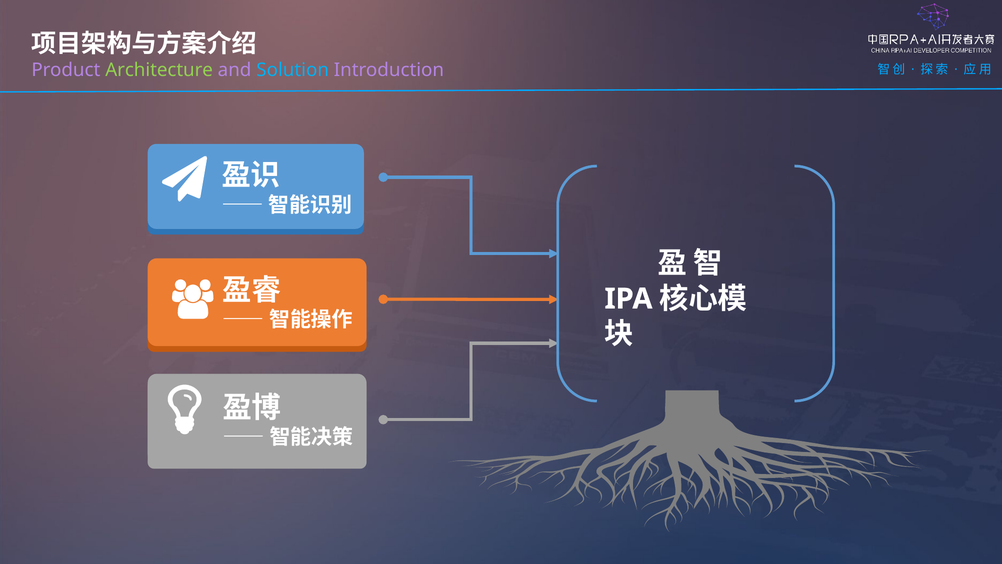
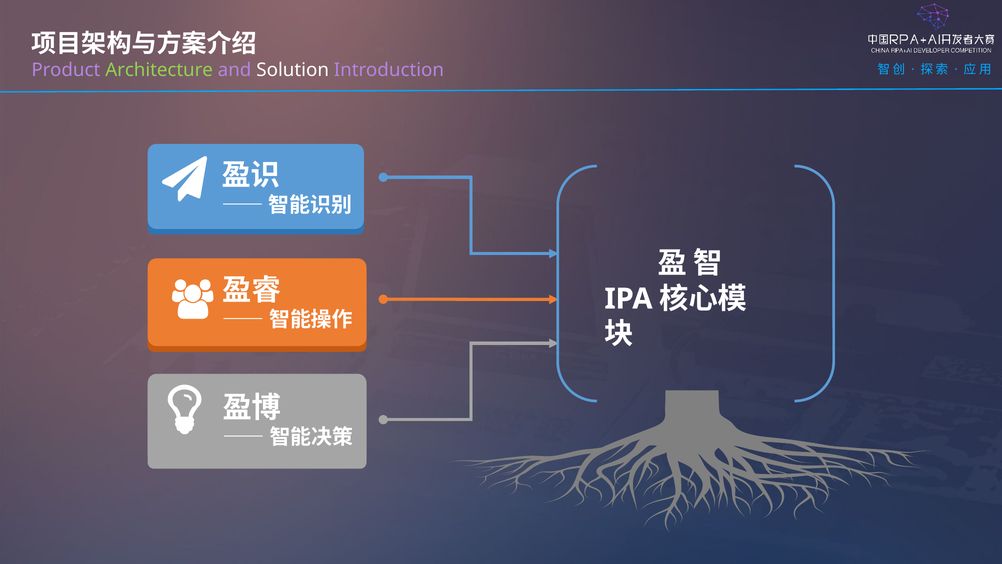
Solution colour: light blue -> white (293, 70)
